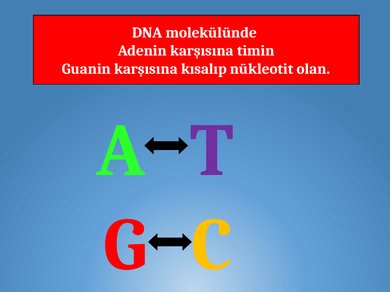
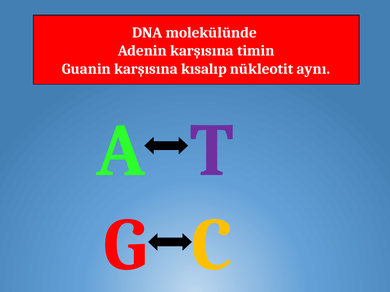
olan: olan -> aynı (313, 69)
